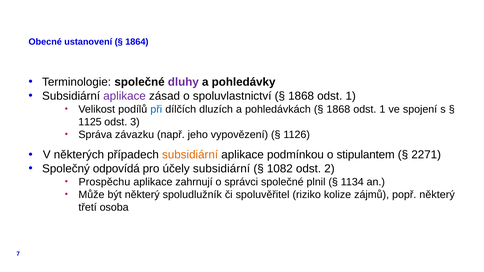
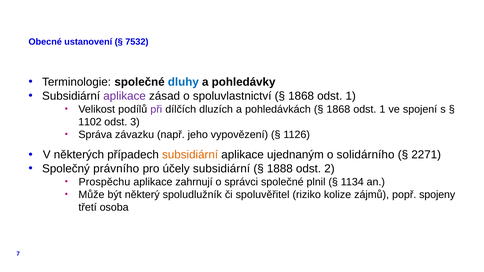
1864: 1864 -> 7532 (137, 42)
dluhy colour: purple -> blue (183, 82)
při colour: blue -> purple (156, 109)
1125: 1125 -> 1102 (90, 122)
podmínkou: podmínkou -> ujednaným (295, 155)
stipulantem: stipulantem -> solidárního (366, 155)
odpovídá: odpovídá -> právního (116, 169)
1082: 1082 -> 1888 (280, 169)
popř některý: některý -> spojeny (437, 195)
